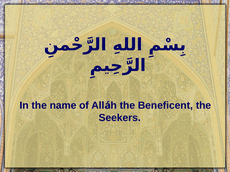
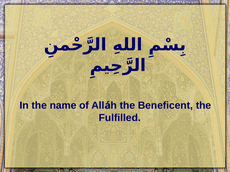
Seekers: Seekers -> Fulfilled (120, 118)
